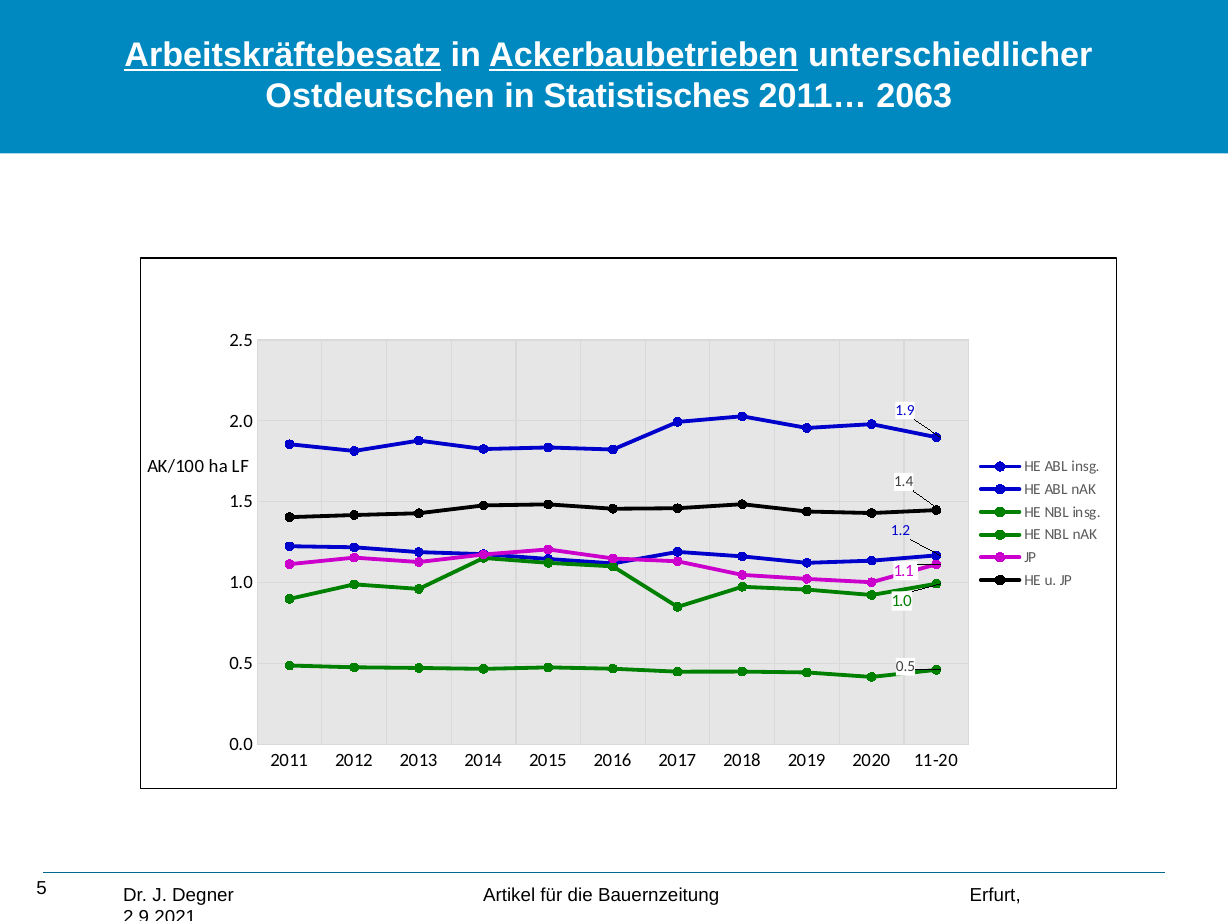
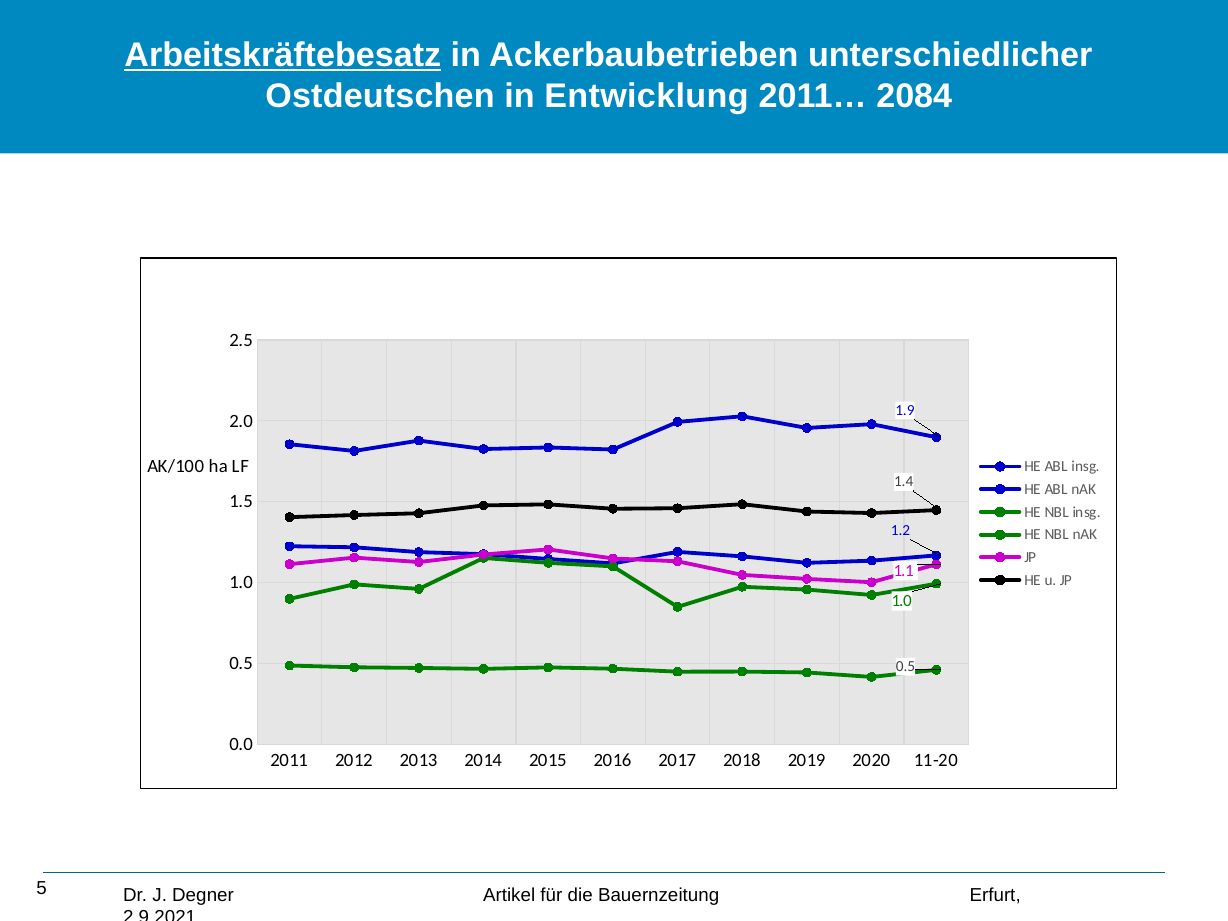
Ackerbaubetrieben underline: present -> none (644, 56)
Statistisches: Statistisches -> Entwicklung (646, 96)
2063: 2063 -> 2084 (914, 96)
